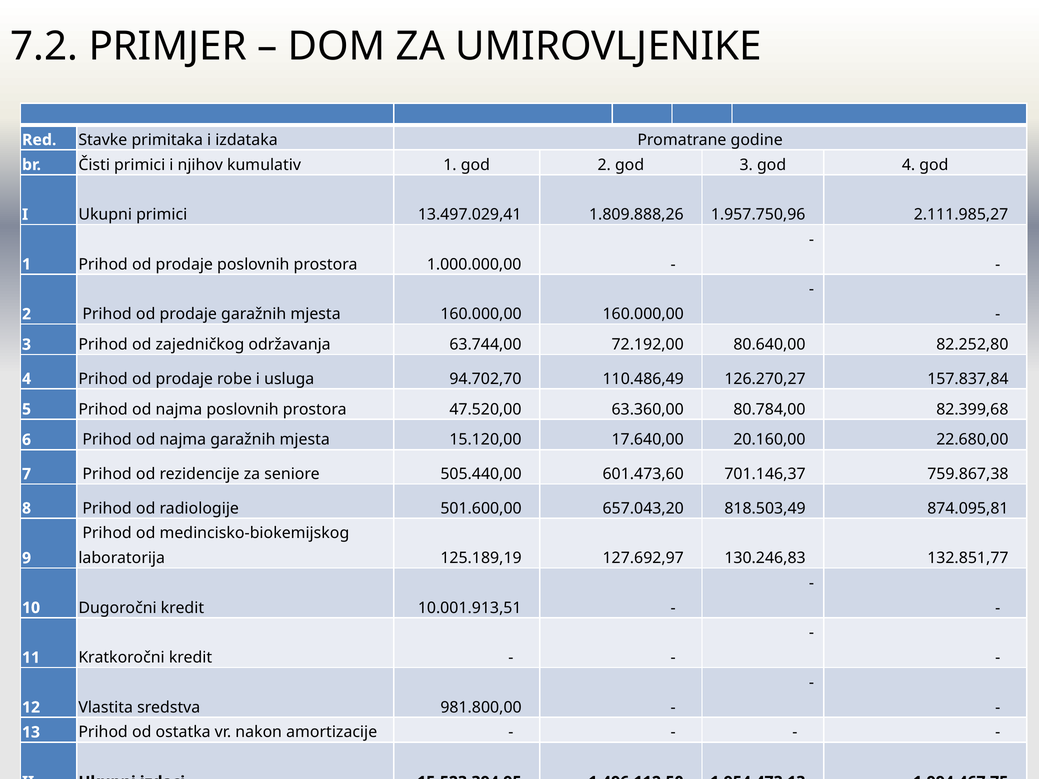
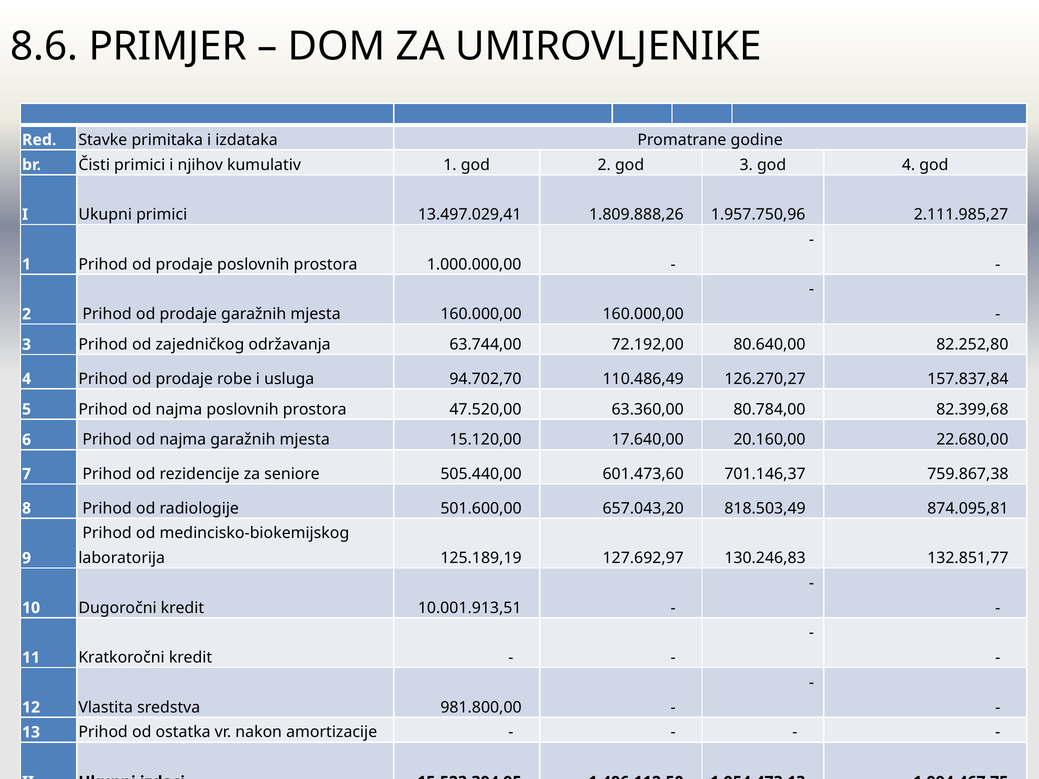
7.2: 7.2 -> 8.6 (44, 46)
